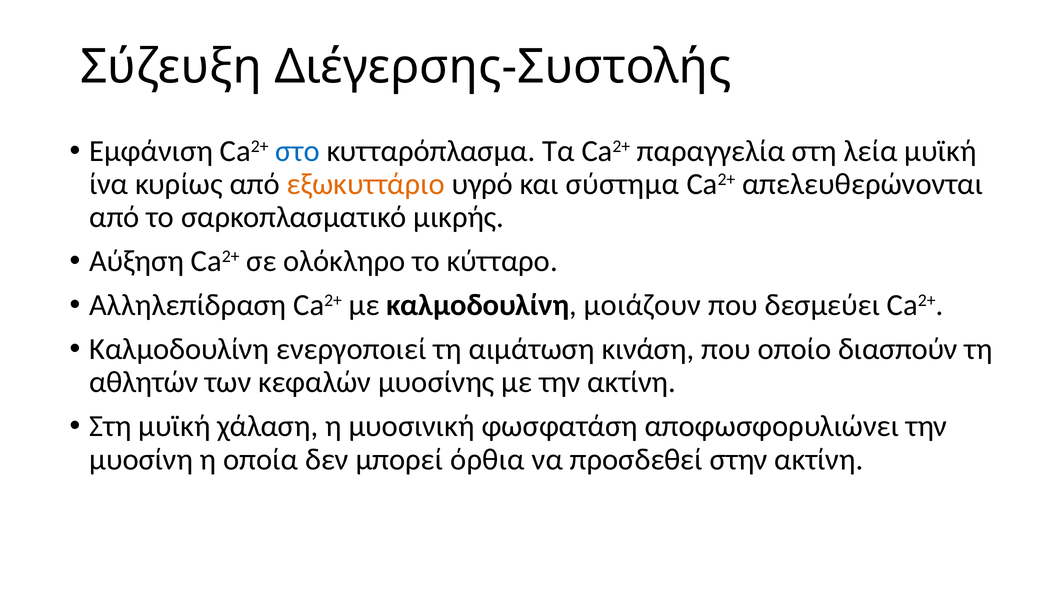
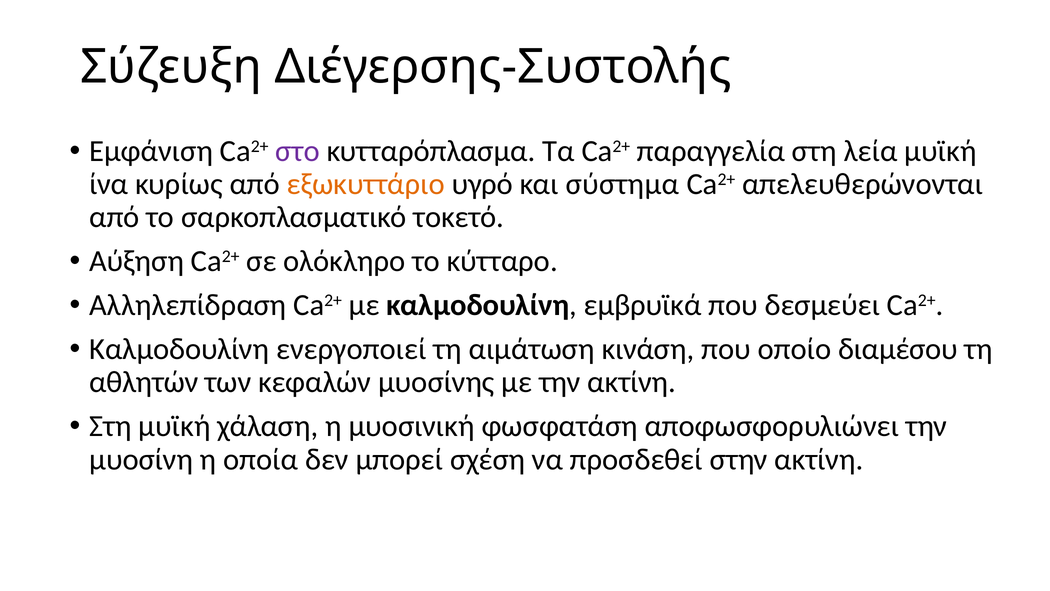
στο colour: blue -> purple (298, 151)
μικρής: μικρής -> τοκετό (459, 217)
μοιάζουν: μοιάζουν -> εμβρυϊκά (643, 305)
διασπούν: διασπούν -> διαμέσου (898, 349)
όρθια: όρθια -> σχέση (488, 459)
